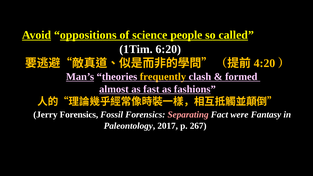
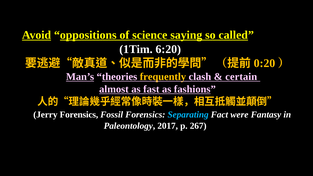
people: people -> saying (186, 35)
4:20: 4:20 -> 0:20 (264, 63)
formed: formed -> certain (241, 77)
Separating colour: pink -> light blue (188, 115)
